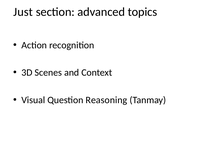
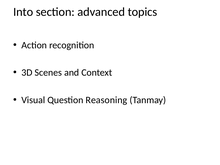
Just: Just -> Into (23, 12)
